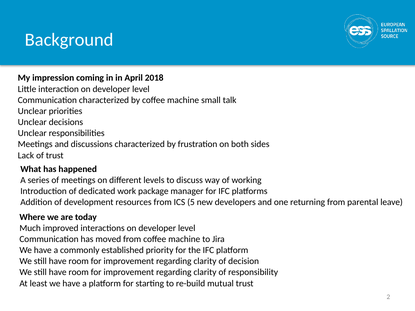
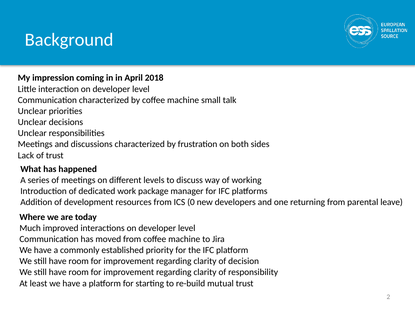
5: 5 -> 0 (191, 202)
